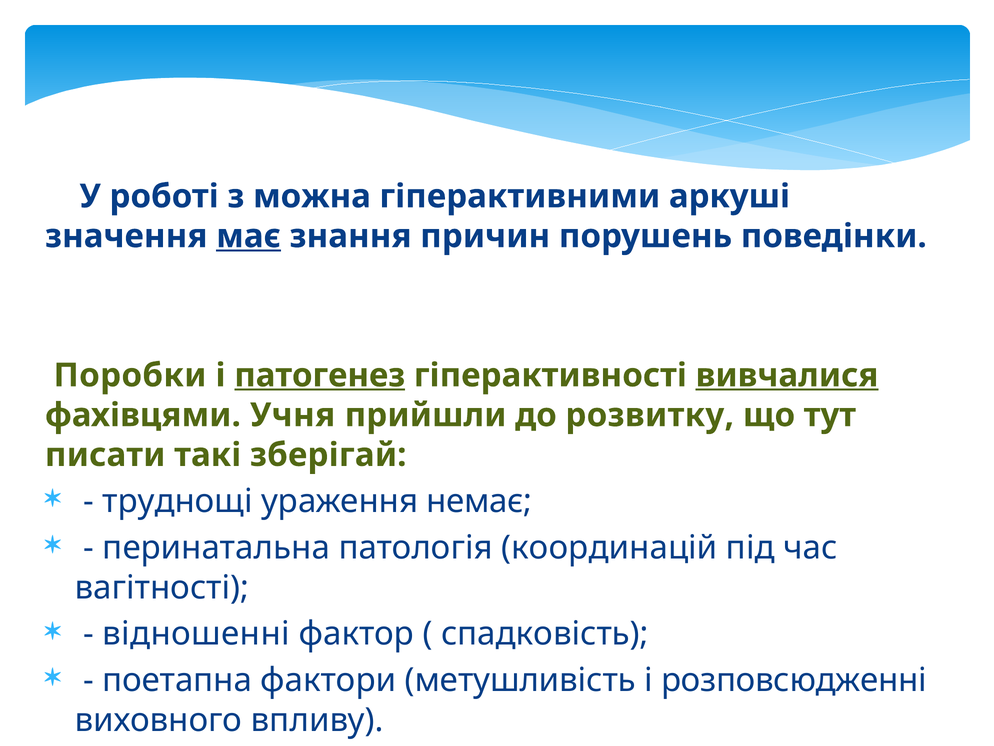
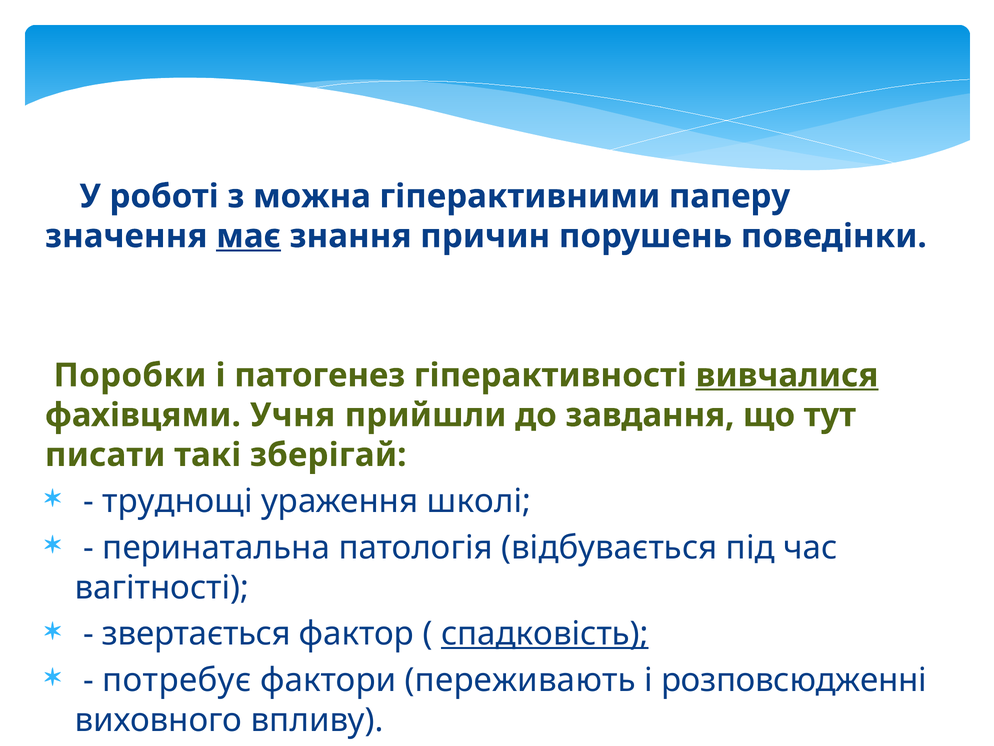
аркуші: аркуші -> паперу (730, 196)
патогенез underline: present -> none (320, 375)
розвитку: розвитку -> завдання (650, 415)
немає: немає -> школі (479, 501)
координацій: координацій -> відбувається (609, 547)
відношенні: відношенні -> звертається (196, 634)
спадковість underline: none -> present (545, 634)
поетапна: поетапна -> потребує (177, 680)
метушливість: метушливість -> переживають (520, 680)
